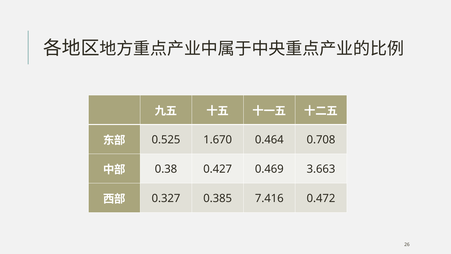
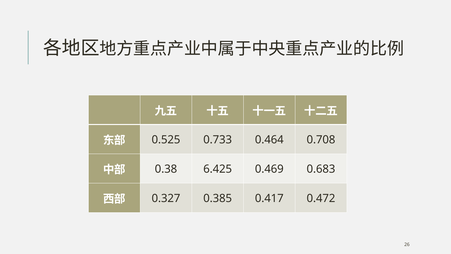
1.670: 1.670 -> 0.733 (218, 140)
0.427: 0.427 -> 6.425 (218, 169)
3.663: 3.663 -> 0.683 (321, 169)
7.416: 7.416 -> 0.417 (269, 198)
